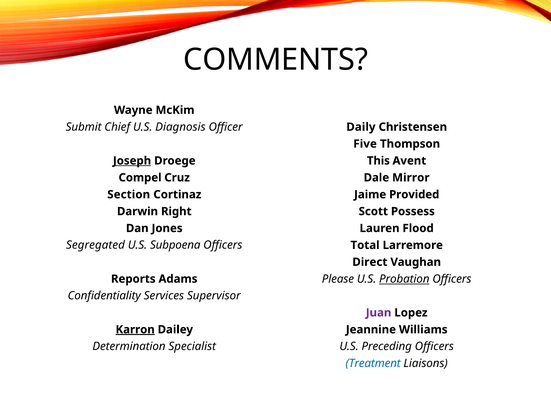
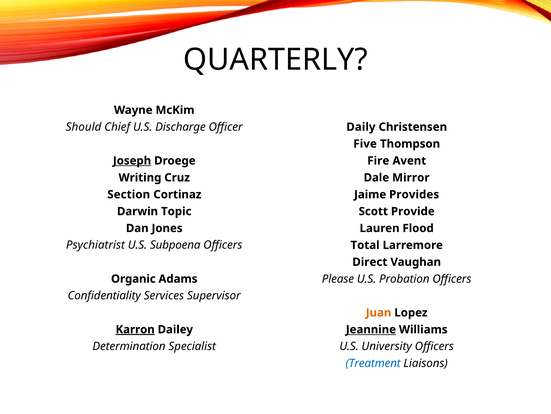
COMMENTS: COMMENTS -> QUARTERLY (276, 59)
Submit: Submit -> Should (84, 127)
Diagnosis: Diagnosis -> Discharge (181, 127)
This: This -> Fire (378, 160)
Compel: Compel -> Writing (140, 177)
Provided: Provided -> Provides (414, 194)
Right: Right -> Topic (176, 211)
Possess: Possess -> Provide (413, 211)
Segregated: Segregated -> Psychiatrist (95, 245)
Probation underline: present -> none (404, 278)
Reports: Reports -> Organic (133, 278)
Juan colour: purple -> orange (379, 312)
Jeannine underline: none -> present (371, 329)
Preceding: Preceding -> University (387, 346)
